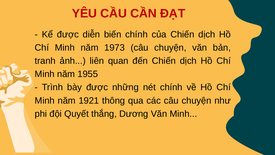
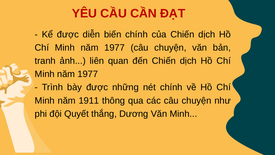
1973: 1973 -> 1977 (115, 48)
1955: 1955 -> 1977 (88, 74)
1921: 1921 -> 1911 (89, 100)
